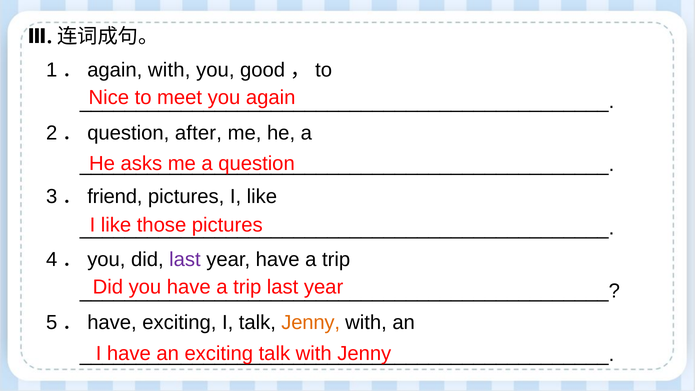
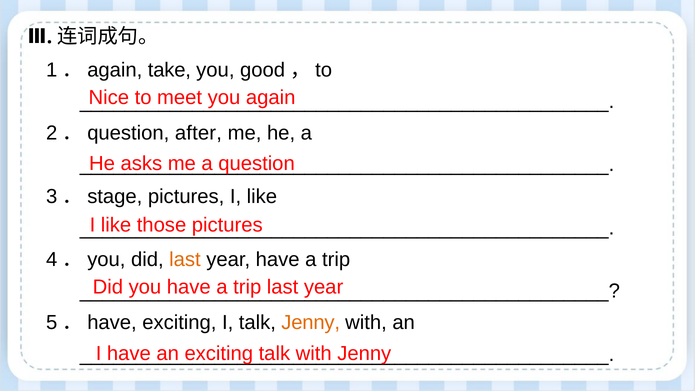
again with: with -> take (169, 70)
friend: friend -> stage (115, 196)
last colour: purple -> orange (185, 260)
